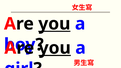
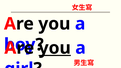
you underline: present -> none (54, 24)
